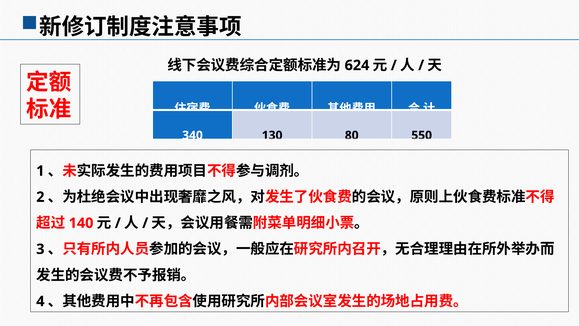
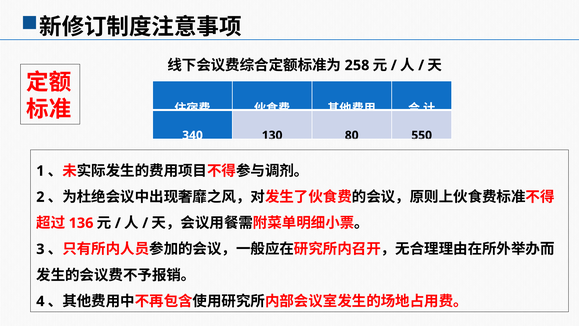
624: 624 -> 258 (357, 65)
140: 140 -> 136 (81, 223)
